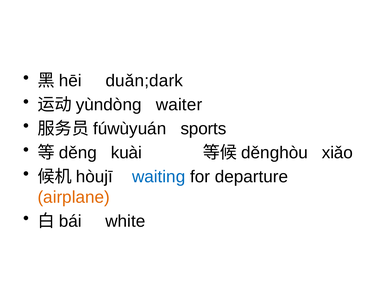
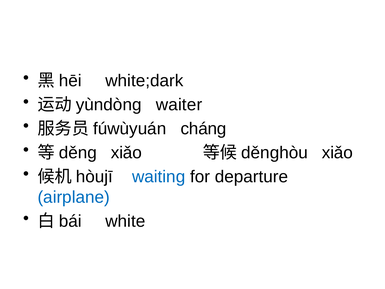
duǎn;dark: duǎn;dark -> white;dark (144, 81)
sports: sports -> cháng (203, 129)
kuài: kuài -> xiǎo (126, 153)
airplane colour: orange -> blue (74, 197)
